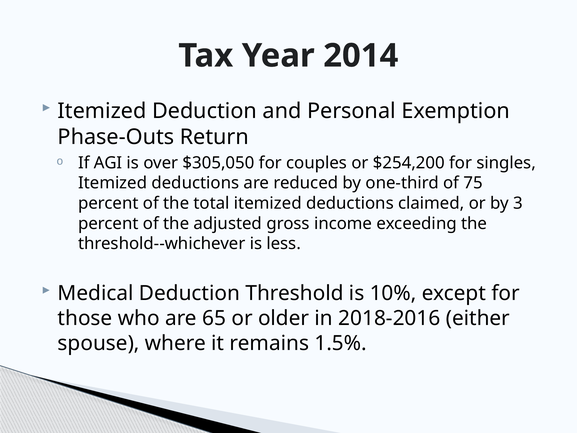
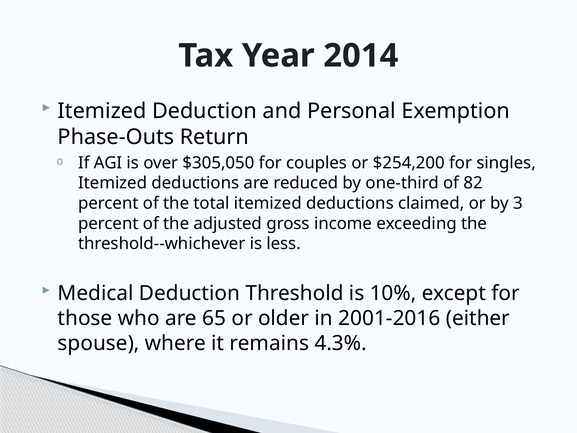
75: 75 -> 82 (473, 183)
2018-2016: 2018-2016 -> 2001-2016 (389, 318)
1.5%: 1.5% -> 4.3% (341, 343)
